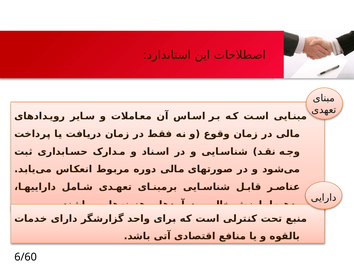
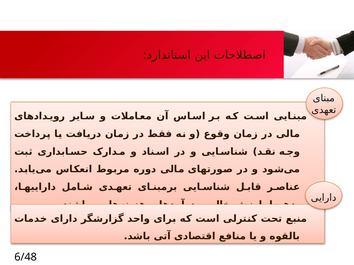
6/60: 6/60 -> 6/48 (26, 258)
